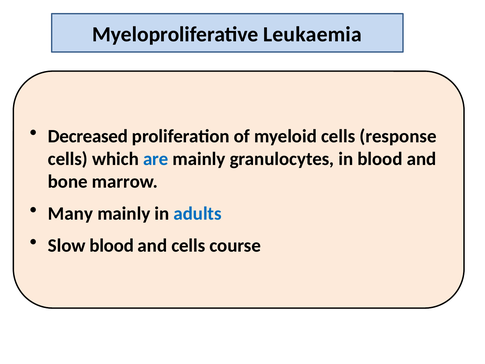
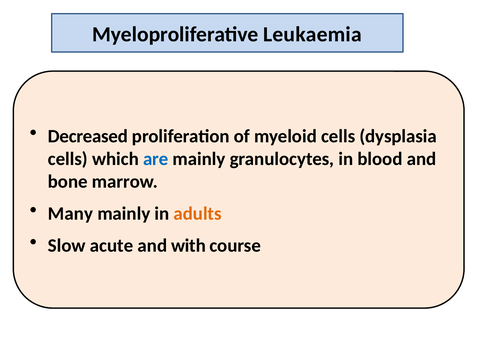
response: response -> dysplasia (398, 136)
adults colour: blue -> orange (198, 213)
Slow blood: blood -> acute (112, 246)
and cells: cells -> with (188, 246)
